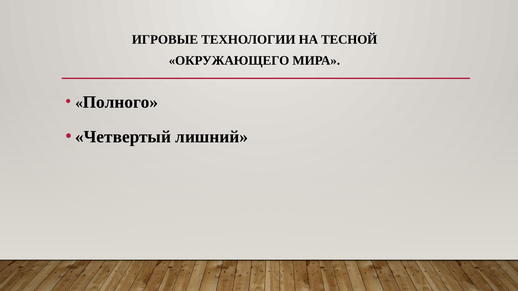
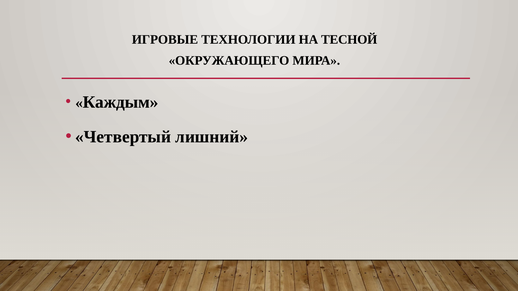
Полного: Полного -> Каждым (121, 102)
